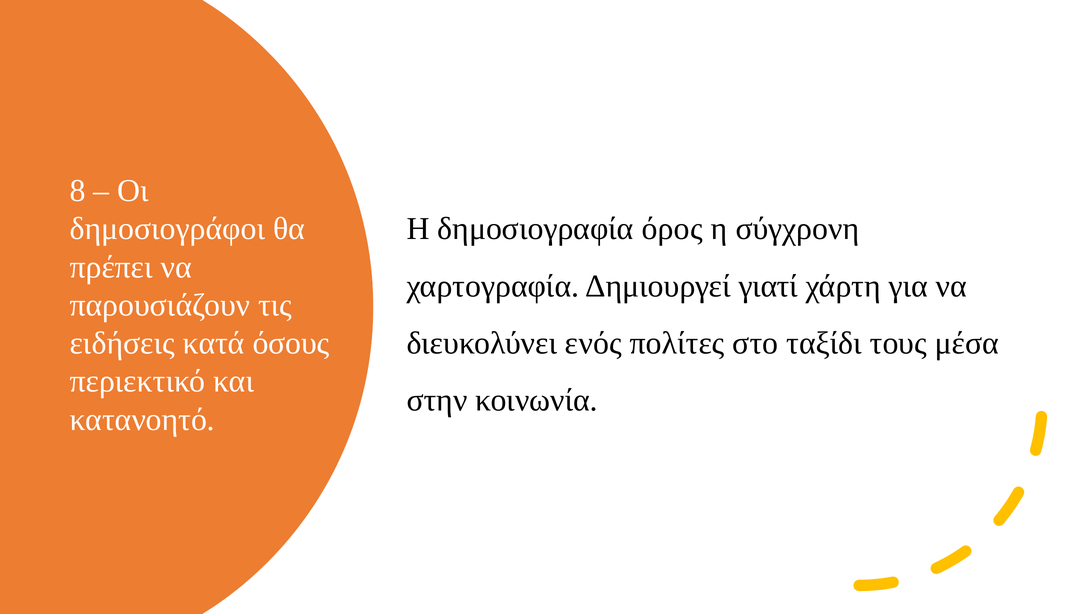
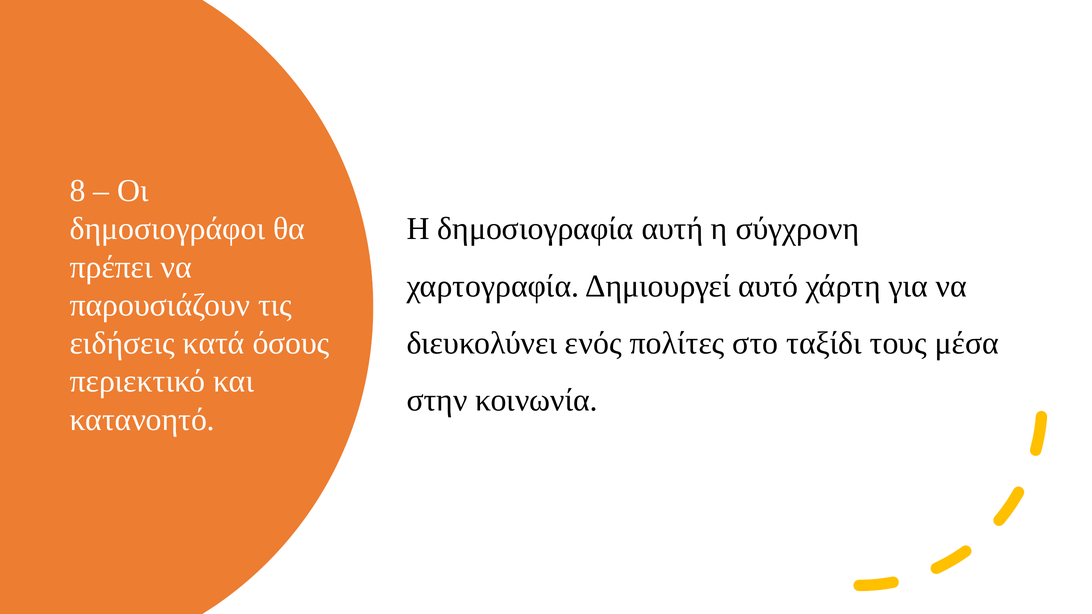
όρος: όρος -> αυτή (672, 229)
γιατί: γιατί -> αυτό (768, 286)
